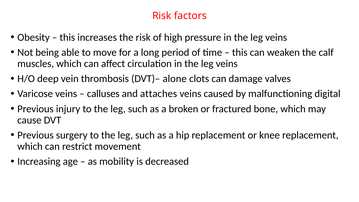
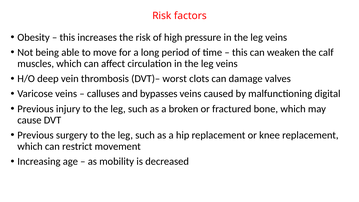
alone: alone -> worst (175, 79)
attaches: attaches -> bypasses (159, 94)
